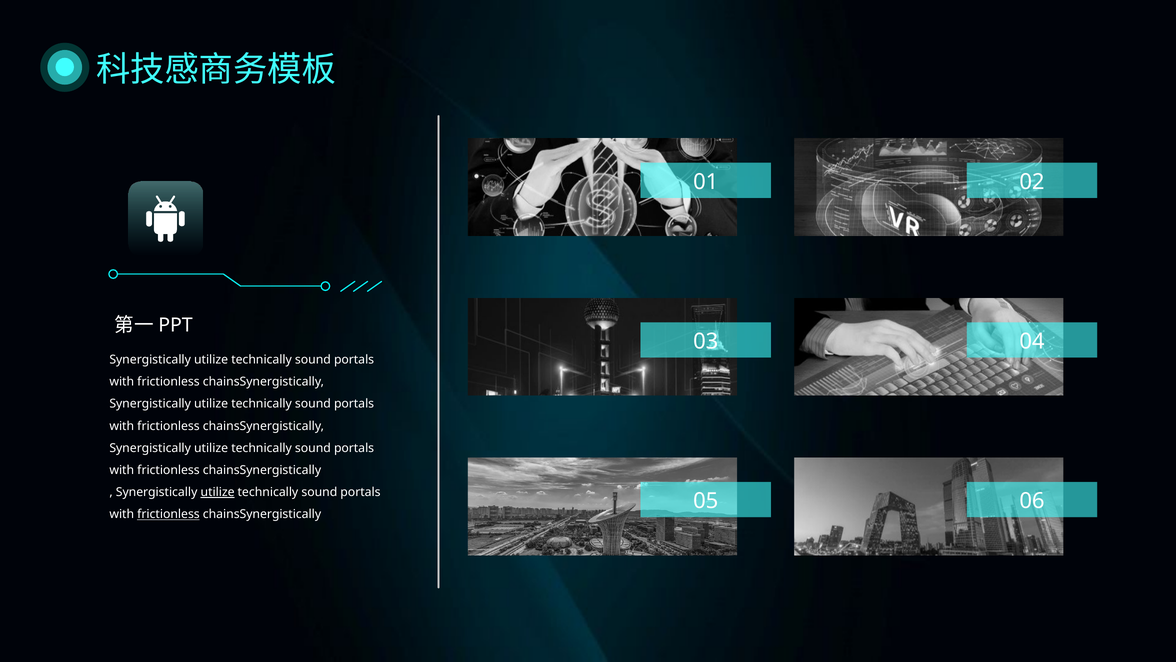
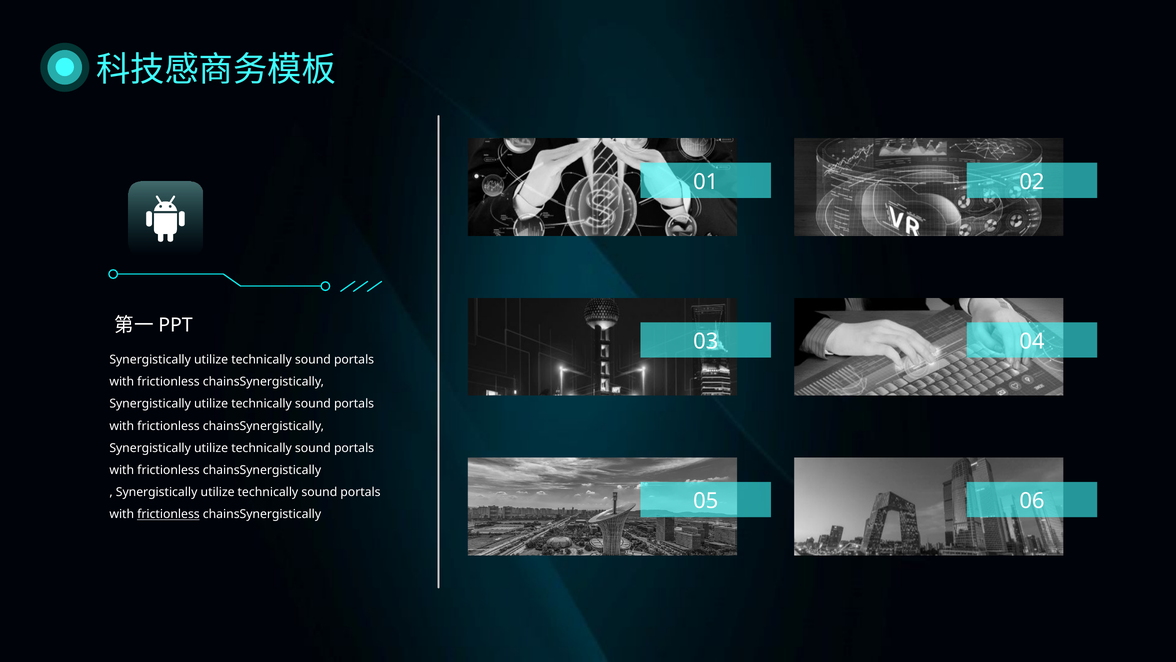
utilize underline: present -> none (218, 492)
